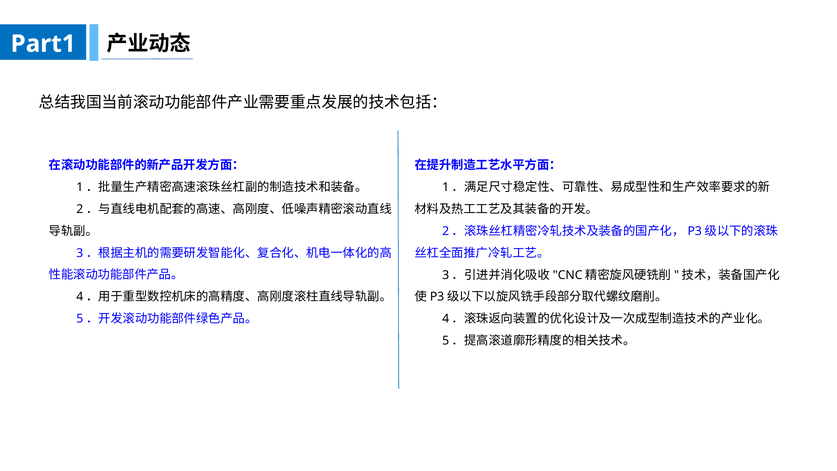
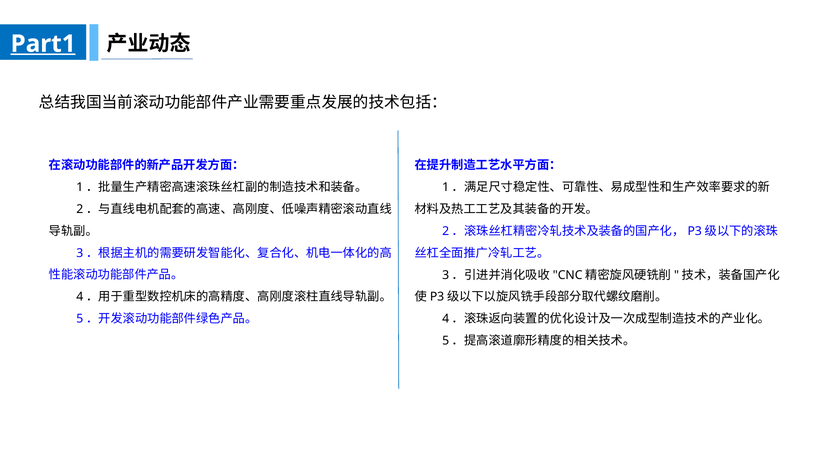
Part1 underline: none -> present (43, 44)
